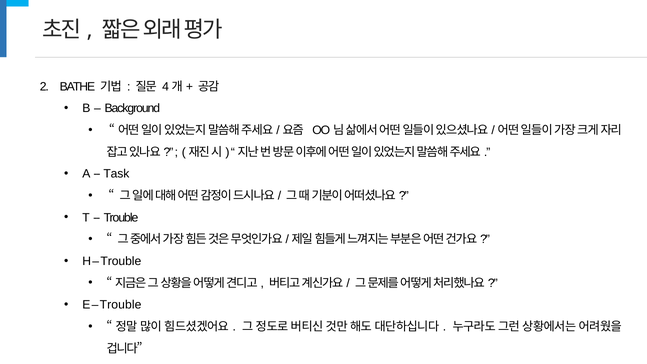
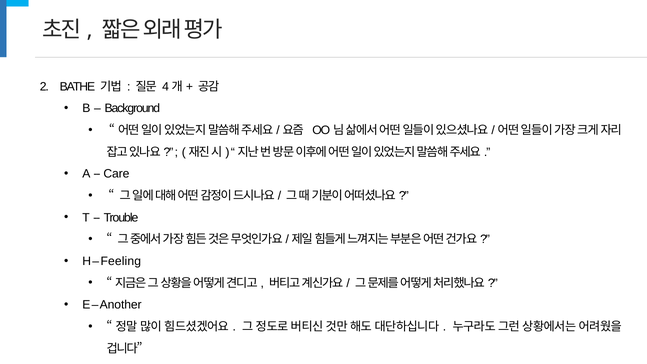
Task: Task -> Care (116, 174)
Trouble: Trouble -> Feeling (121, 261)
Trouble: Trouble -> Another (121, 305)
